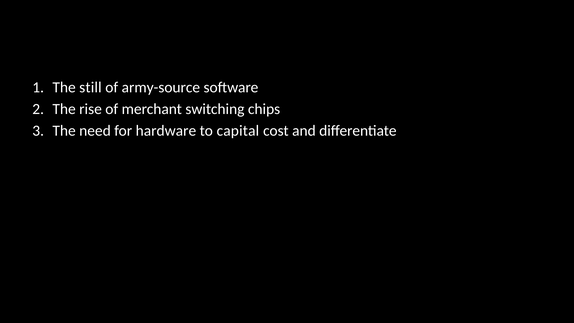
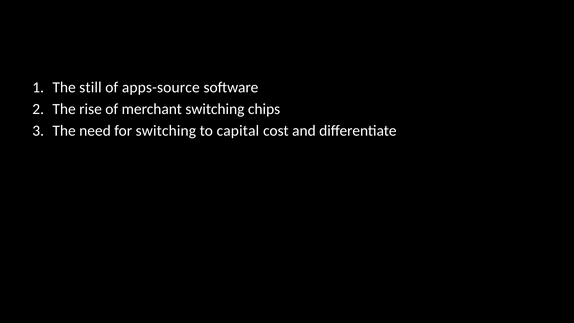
army-source: army-source -> apps-source (161, 87)
for hardware: hardware -> switching (166, 131)
